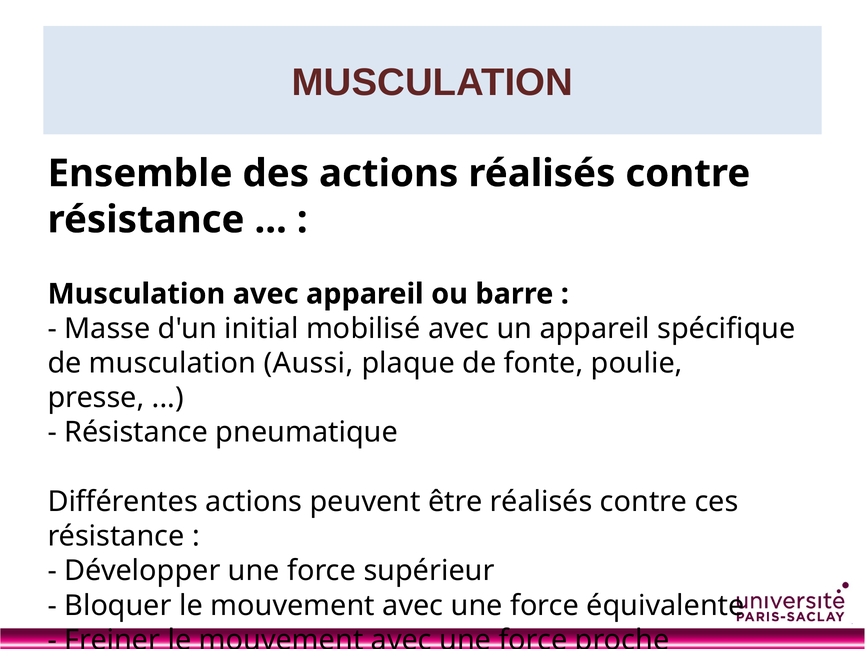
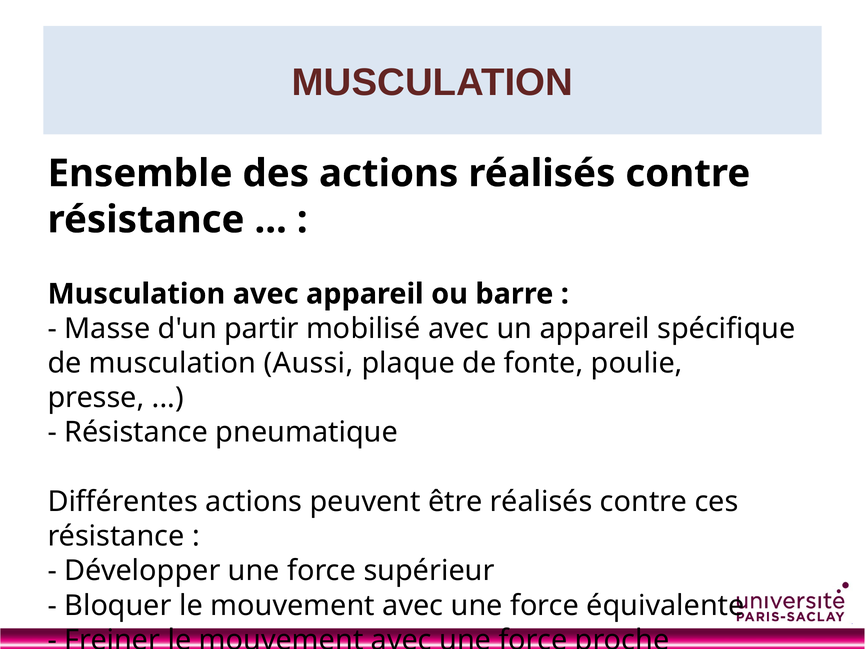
initial: initial -> partir (262, 328)
